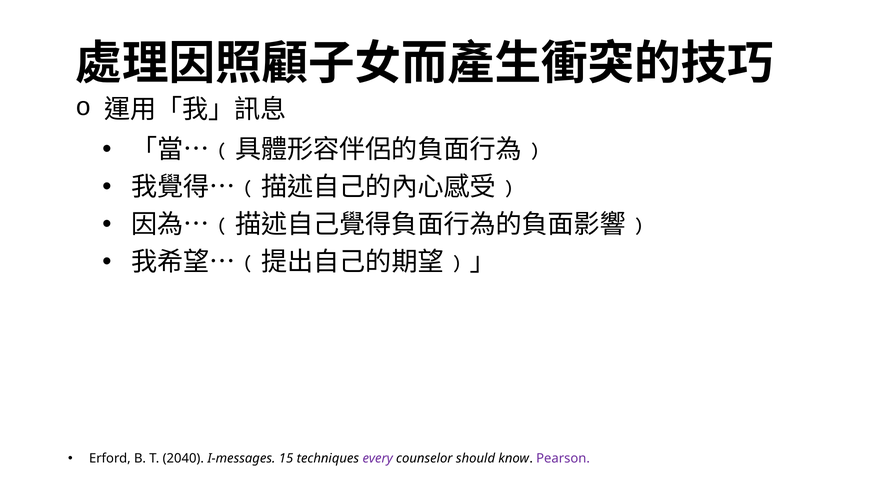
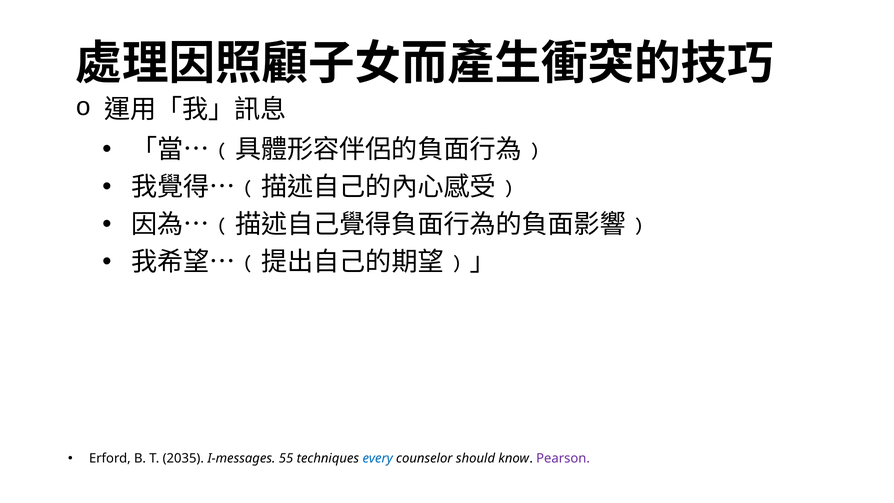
2040: 2040 -> 2035 (183, 458)
15: 15 -> 55 (286, 458)
every colour: purple -> blue (378, 458)
